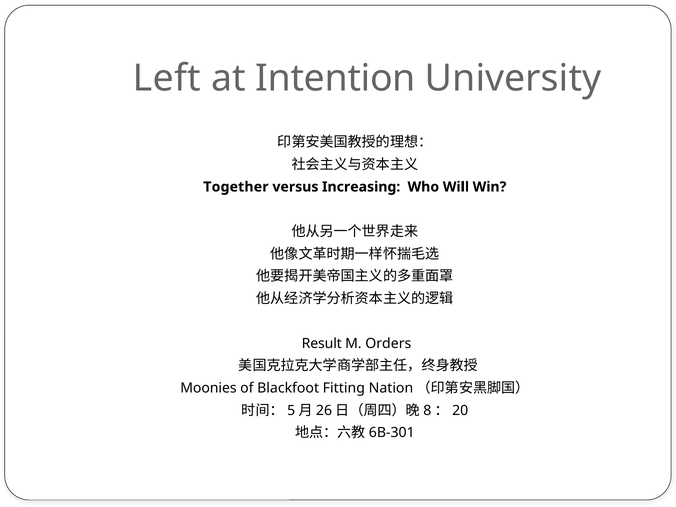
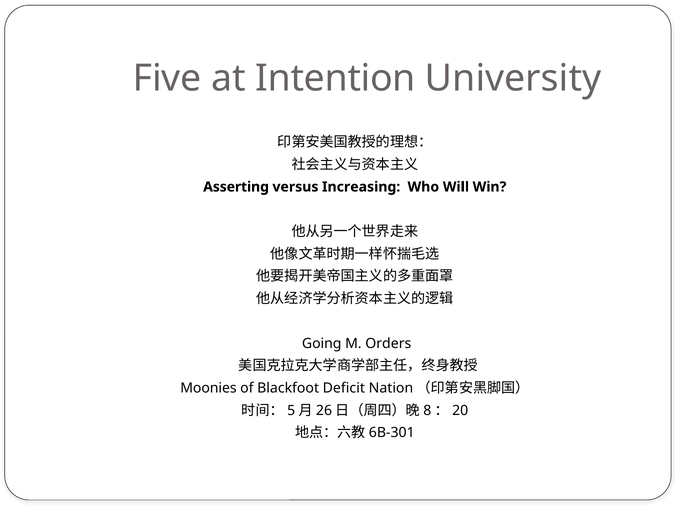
Left: Left -> Five (167, 78)
Together: Together -> Asserting (236, 187)
Result: Result -> Going (322, 343)
Fitting: Fitting -> Deficit (344, 388)
